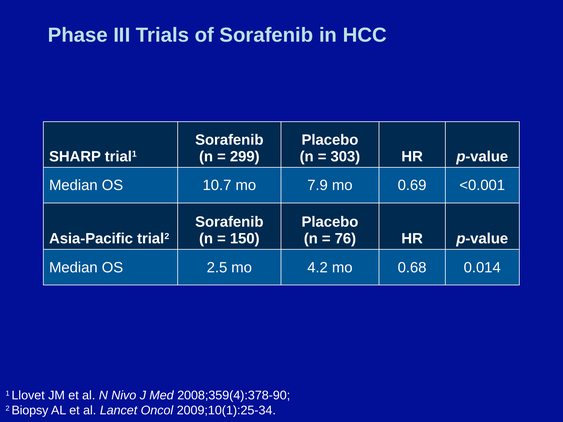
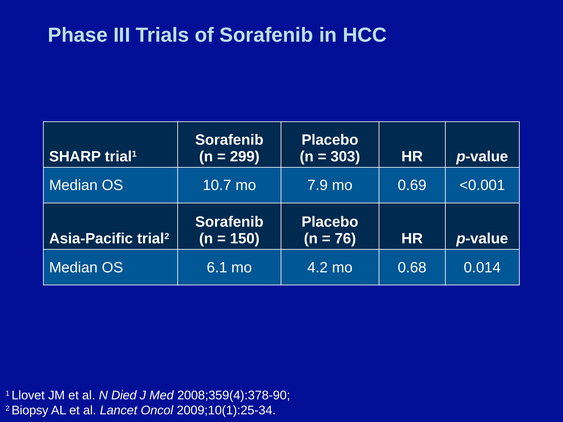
2.5: 2.5 -> 6.1 (217, 268)
Nivo: Nivo -> Died (124, 396)
